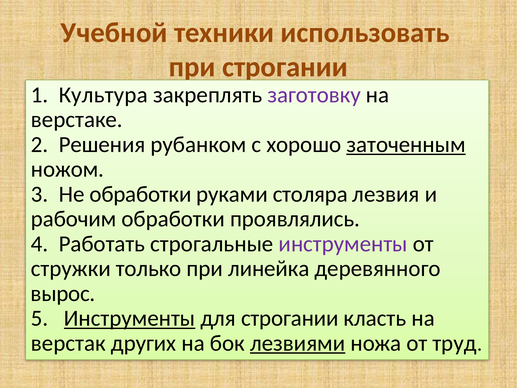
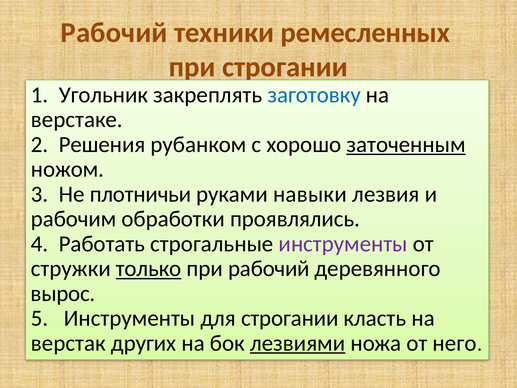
Учебной: Учебной -> Рабочий (114, 33)
использовать: использовать -> ремесленных (365, 33)
Культура: Культура -> Угольник (103, 95)
заготовку colour: purple -> blue (314, 95)
Не обработки: обработки -> плотничьи (140, 194)
столяра: столяра -> навыки (310, 194)
только underline: none -> present (149, 269)
при линейка: линейка -> рабочий (269, 269)
Инструменты underline: present -> none (130, 318)
труд: труд -> него (454, 343)
